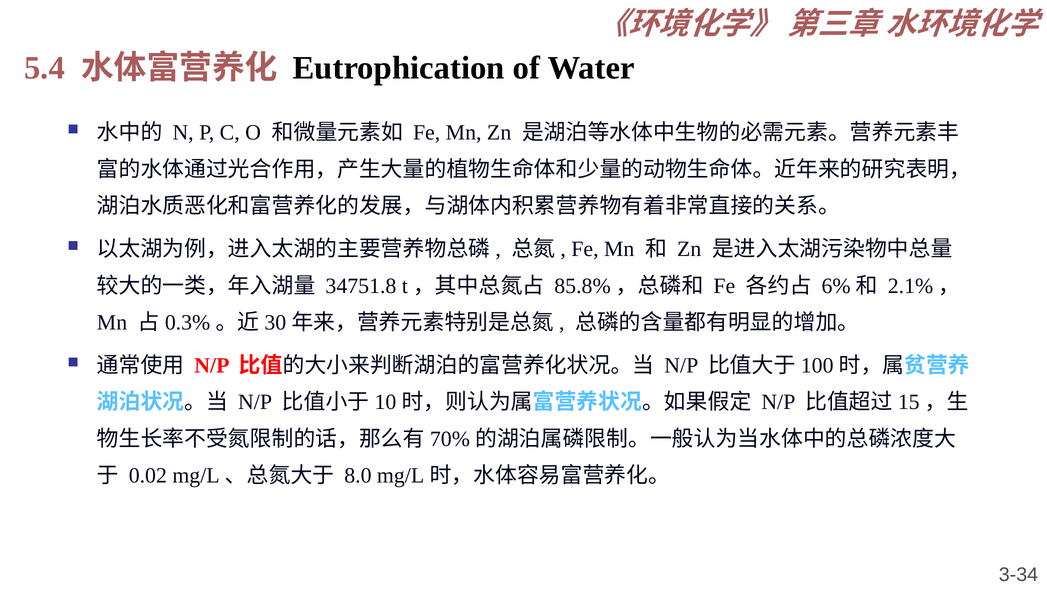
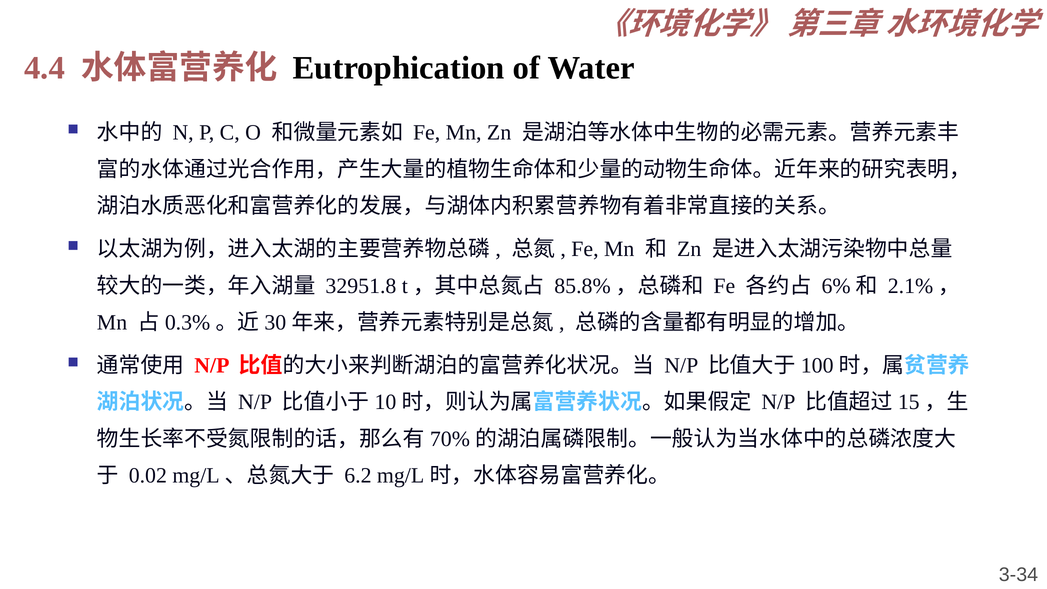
5.4: 5.4 -> 4.4 (45, 68)
34751.8: 34751.8 -> 32951.8 (361, 286)
8.0: 8.0 -> 6.2 (358, 476)
